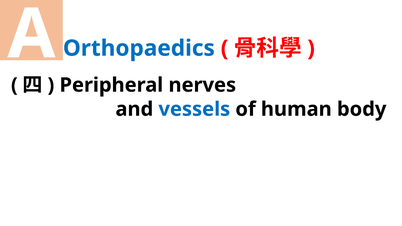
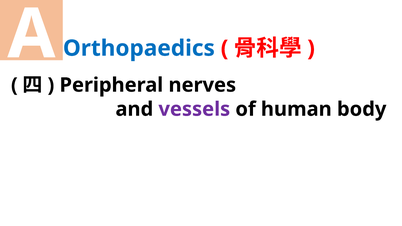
vessels colour: blue -> purple (194, 109)
